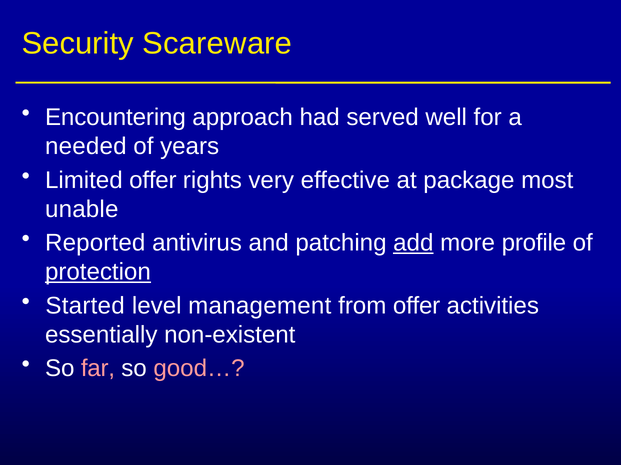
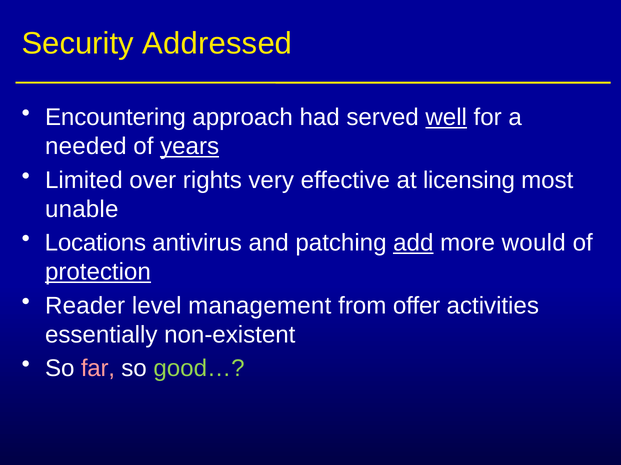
Scareware: Scareware -> Addressed (217, 44)
well underline: none -> present (446, 118)
years underline: none -> present (190, 147)
Limited offer: offer -> over (153, 180)
package: package -> licensing (469, 180)
Reported: Reported -> Locations (95, 243)
profile: profile -> would (534, 243)
Started: Started -> Reader (85, 306)
good… colour: pink -> light green (199, 369)
